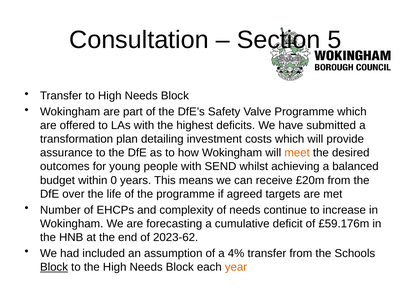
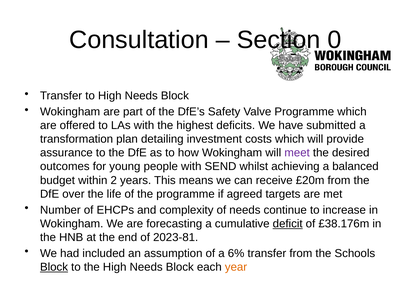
5: 5 -> 0 (334, 40)
meet colour: orange -> purple (297, 153)
0: 0 -> 2 (114, 180)
deficit underline: none -> present (288, 224)
£59.176m: £59.176m -> £38.176m (344, 224)
2023-62: 2023-62 -> 2023-81 (176, 237)
4%: 4% -> 6% (236, 253)
